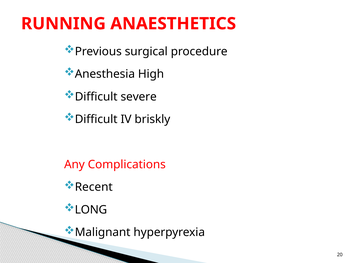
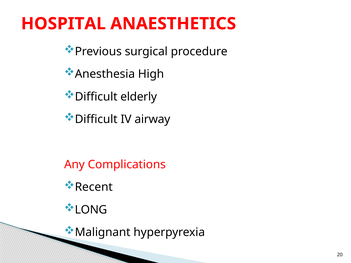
RUNNING: RUNNING -> HOSPITAL (63, 24)
severe: severe -> elderly (139, 97)
briskly: briskly -> airway (152, 119)
